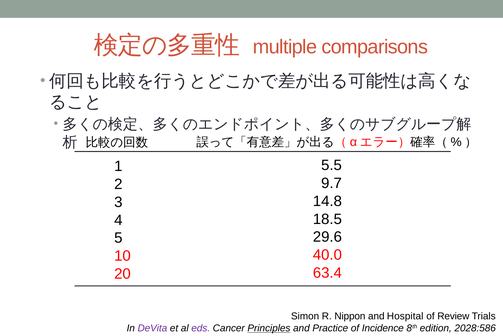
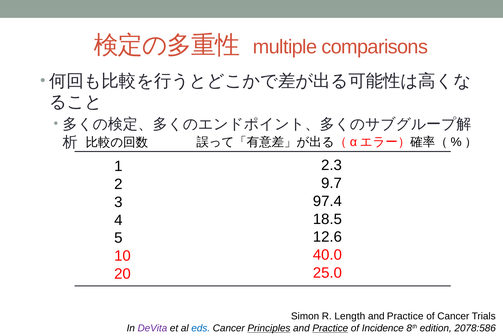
5.5: 5.5 -> 2.3 (332, 165)
14.8: 14.8 -> 97.4 (327, 201)
29.6: 29.6 -> 12.6 (327, 237)
63.4: 63.4 -> 25.0 (327, 272)
Nippon: Nippon -> Length (350, 316)
Hospital: Hospital -> Practice (405, 316)
of Review: Review -> Cancer (453, 316)
eds colour: purple -> blue (201, 328)
Practice underline: none -> present (330, 328)
2028:586: 2028:586 -> 2078:586 (475, 328)
